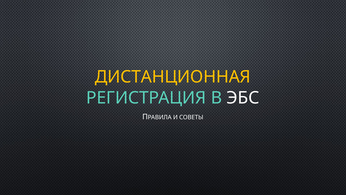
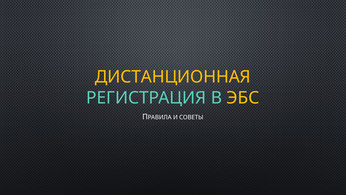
ЭБС colour: white -> yellow (243, 98)
